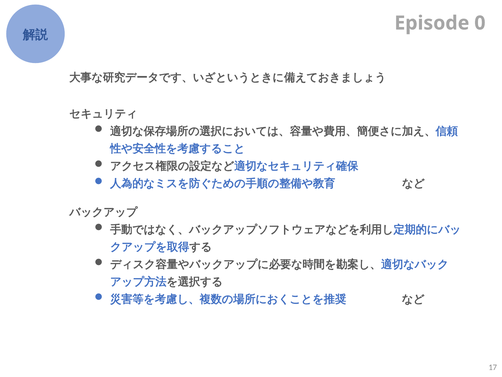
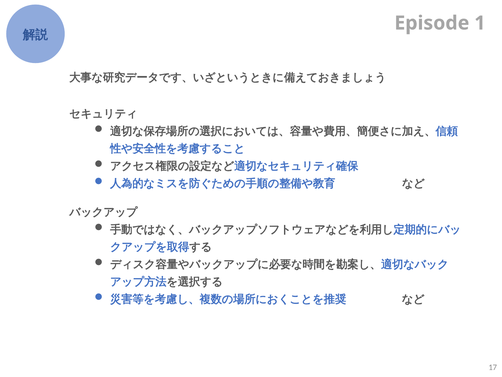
0: 0 -> 1 (480, 23)
